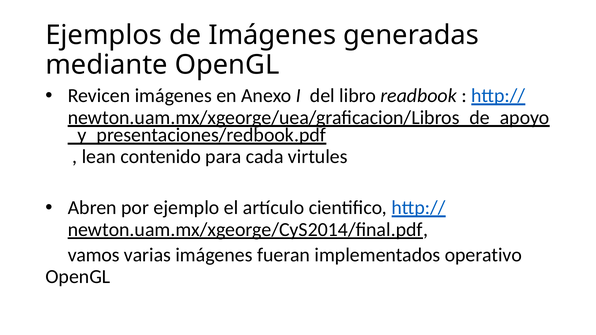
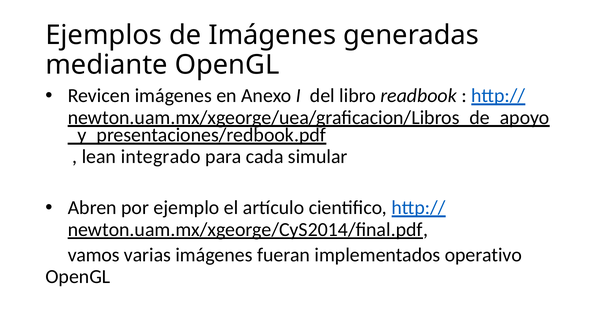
contenido: contenido -> integrado (161, 157)
virtules: virtules -> simular (318, 157)
